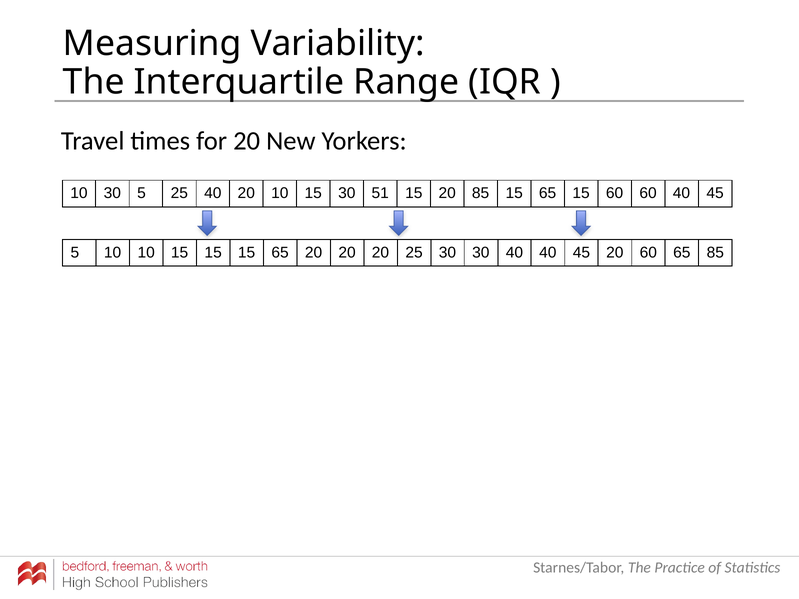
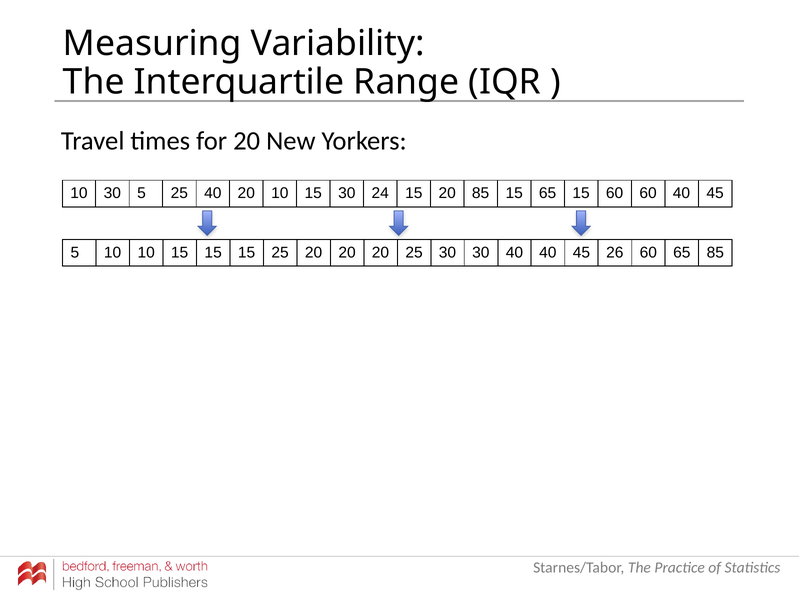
51: 51 -> 24 (380, 193)
15 15 65: 65 -> 25 (280, 253)
45 20: 20 -> 26 (615, 253)
